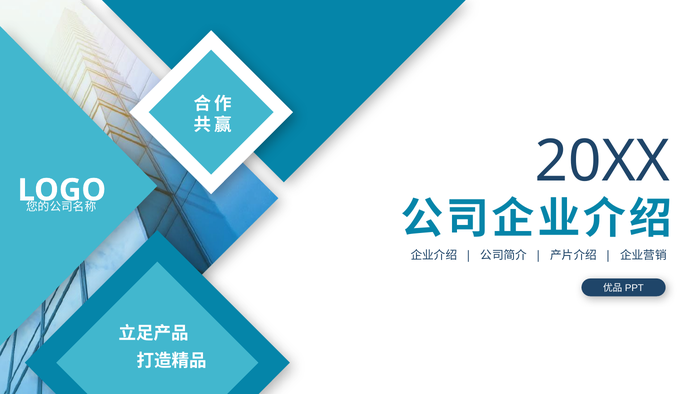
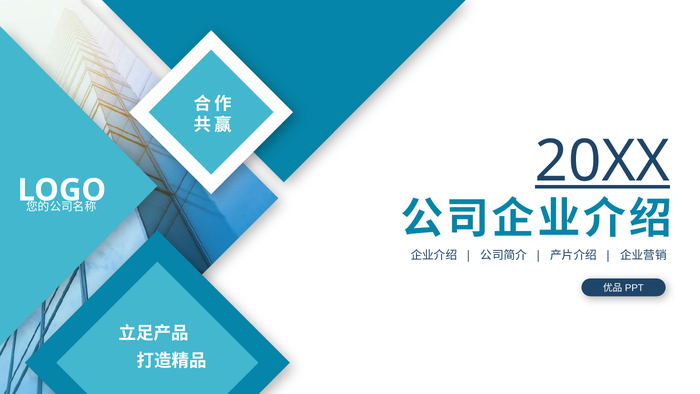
20XX underline: none -> present (602, 161)
